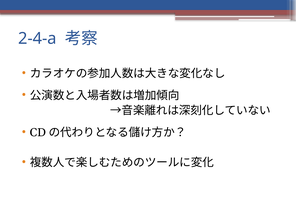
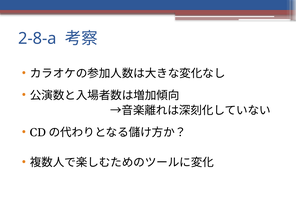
2-4-a: 2-4-a -> 2-8-a (37, 38)
